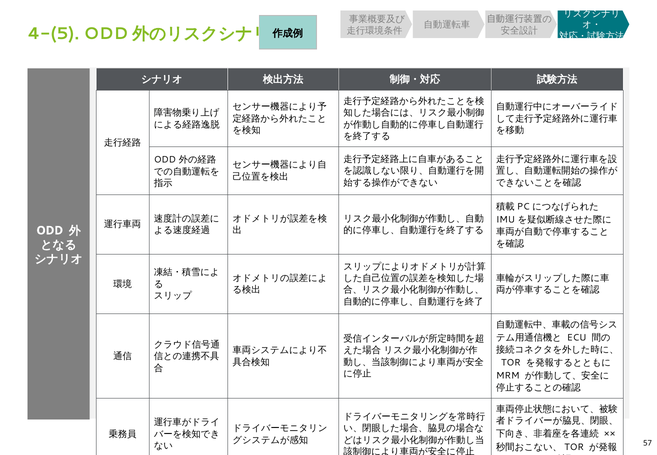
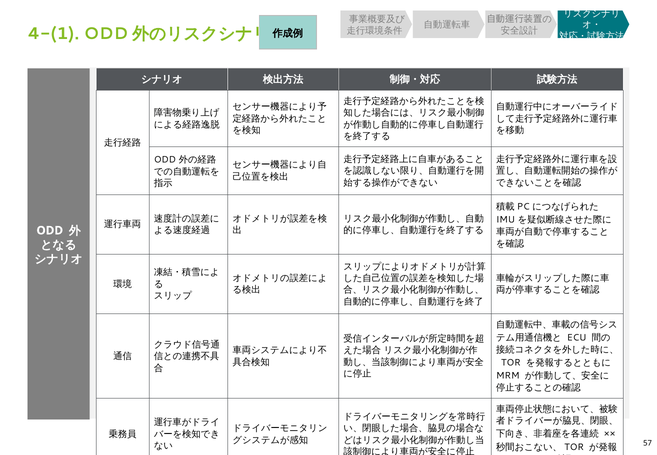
4-(5: 4-(5 -> 4-(1 (53, 34)
